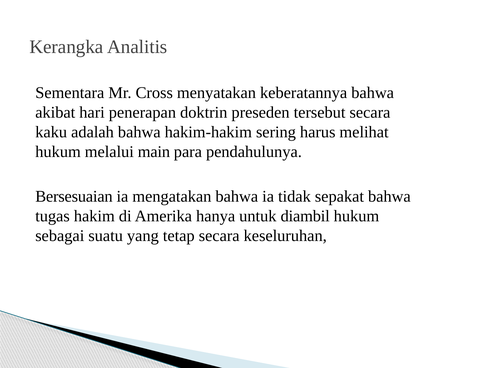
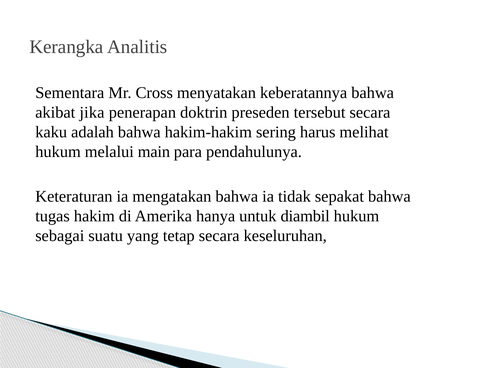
hari: hari -> jika (92, 113)
Bersesuaian: Bersesuaian -> Keteraturan (74, 197)
